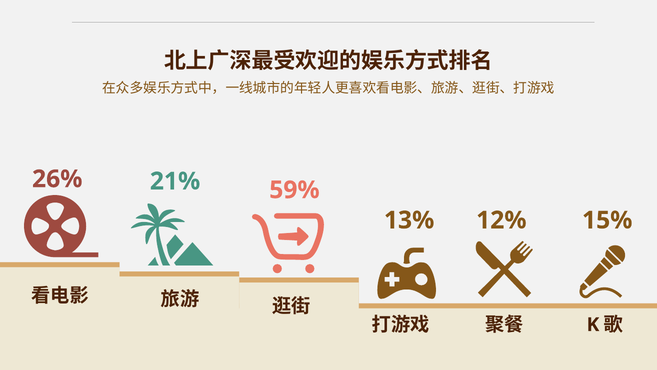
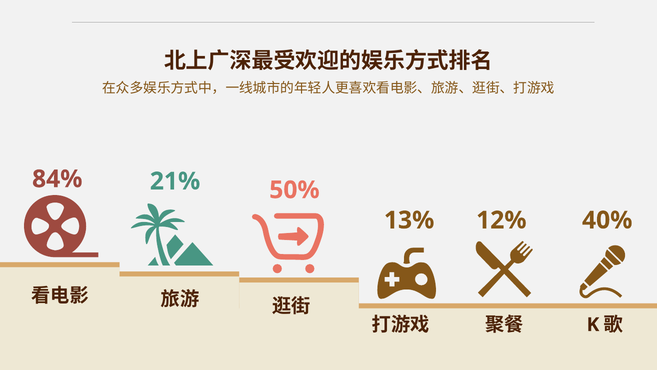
26%: 26% -> 84% (57, 179)
59%: 59% -> 50% (294, 190)
15%: 15% -> 40% (607, 220)
